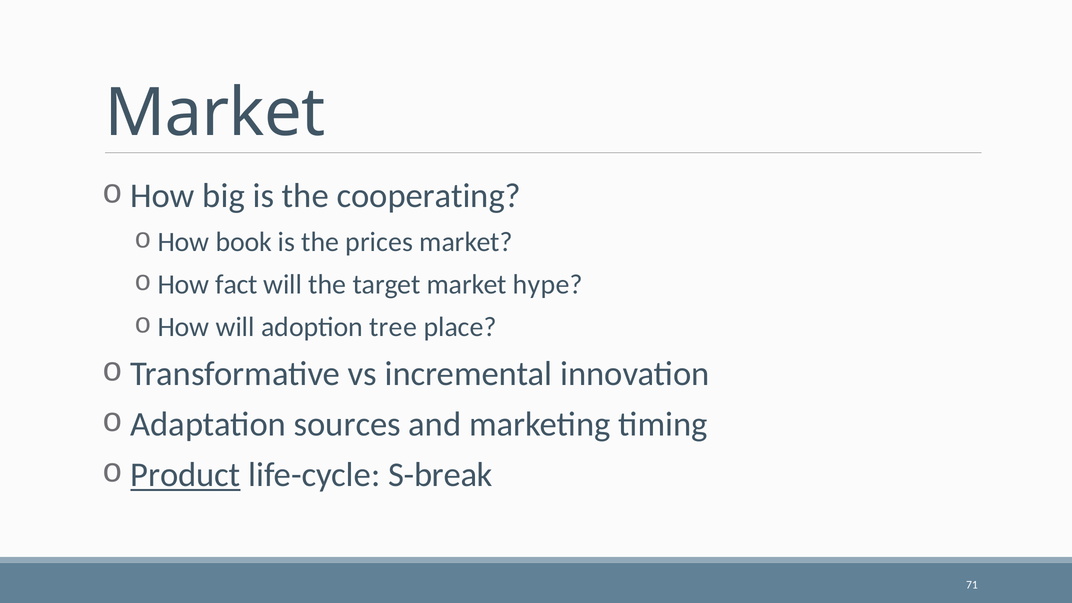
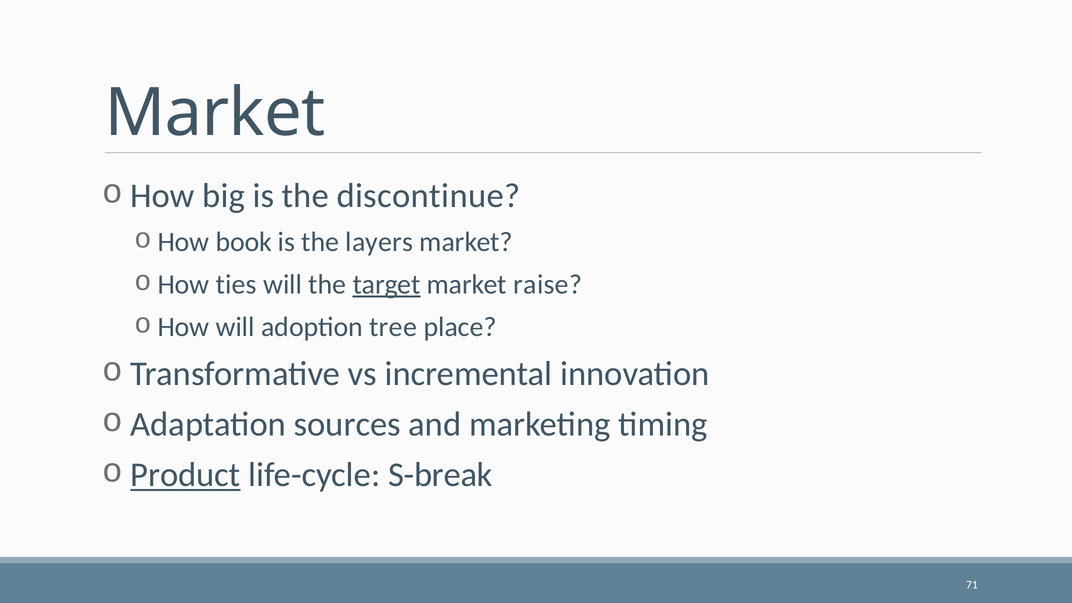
cooperating: cooperating -> discontinue (428, 196)
prices: prices -> layers (379, 242)
fact: fact -> ties (236, 285)
target underline: none -> present (387, 285)
hype: hype -> raise (548, 285)
